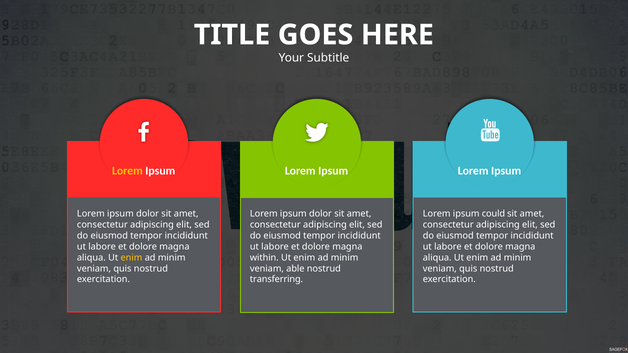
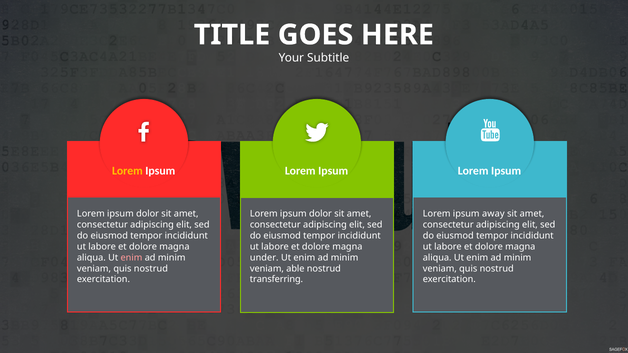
could: could -> away (493, 214)
enim colour: yellow -> pink (131, 258)
within: within -> under (264, 258)
